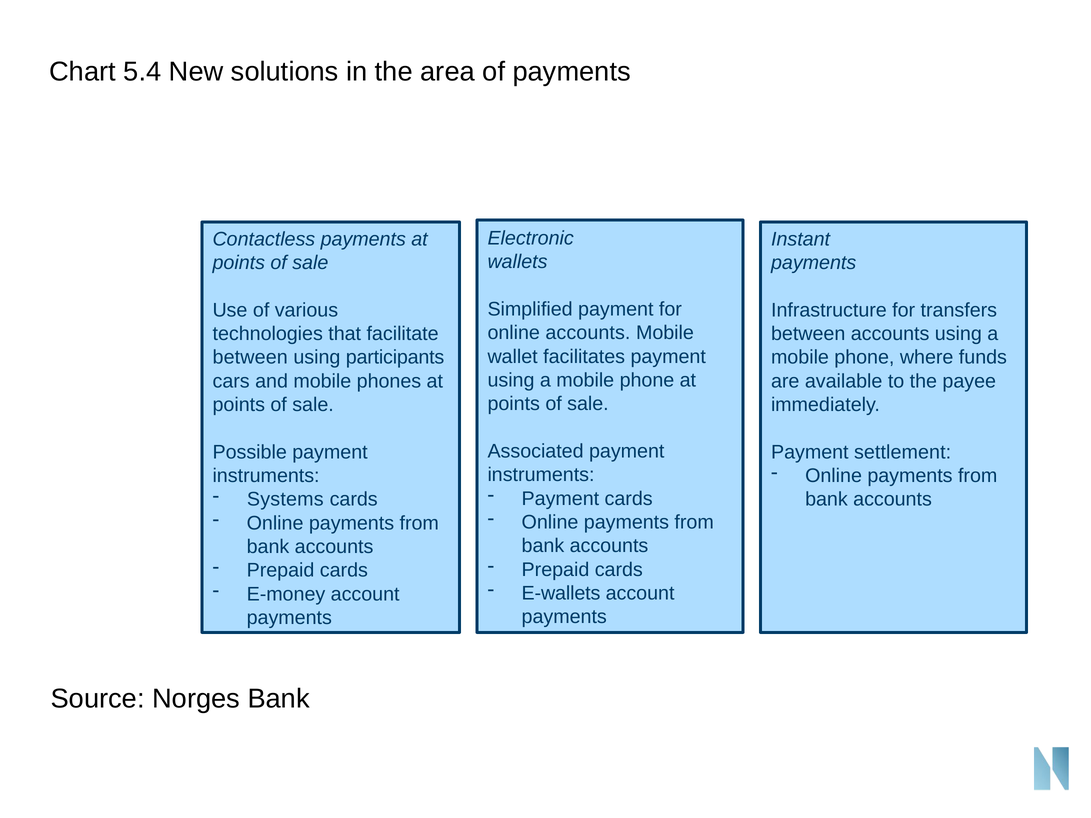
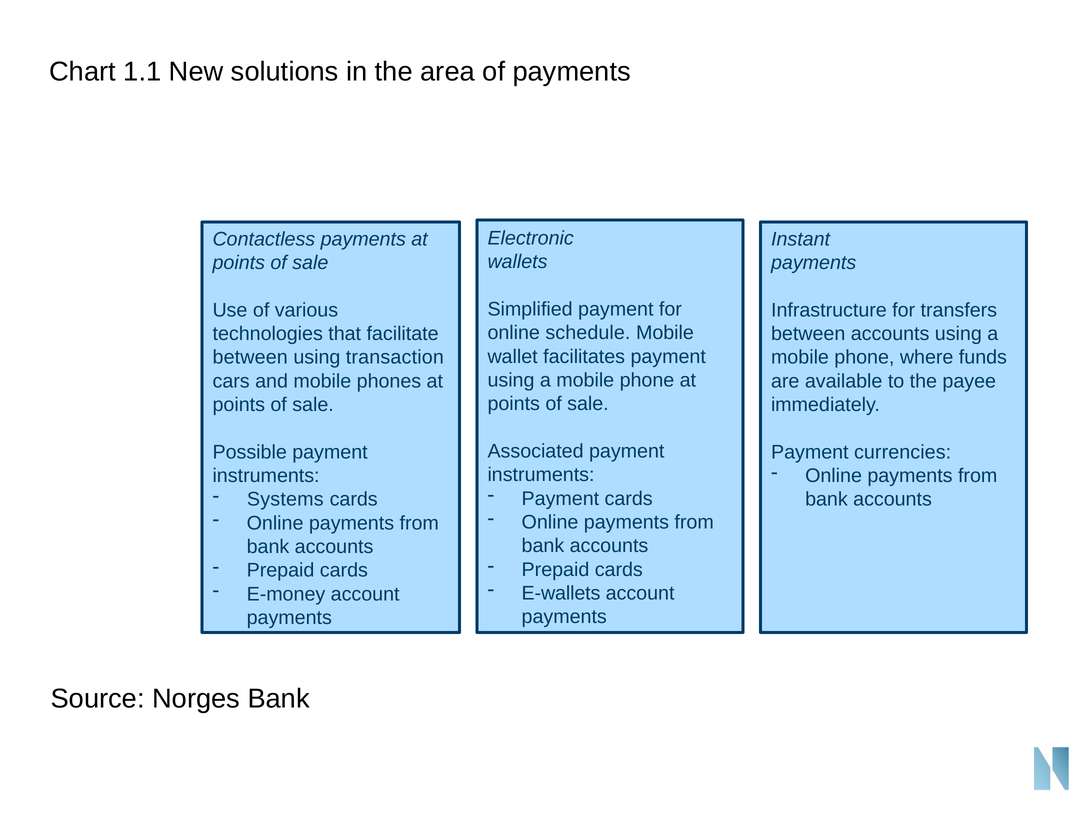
5.4: 5.4 -> 1.1 (142, 72)
online accounts: accounts -> schedule (588, 333)
participants: participants -> transaction (395, 358)
settlement: settlement -> currencies (903, 452)
